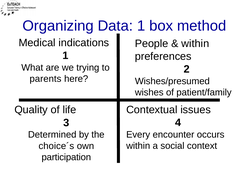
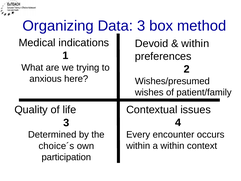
Data 1: 1 -> 3 (141, 26)
People: People -> Devoid (152, 43)
parents: parents -> anxious (46, 79)
a social: social -> within (172, 146)
